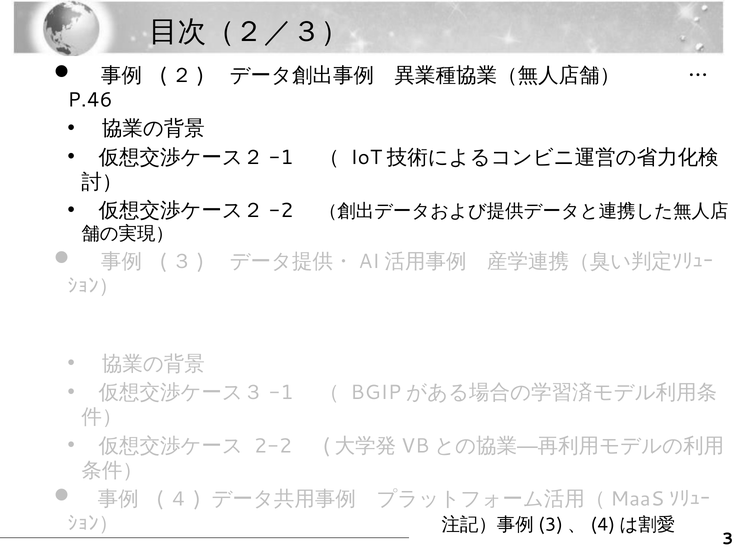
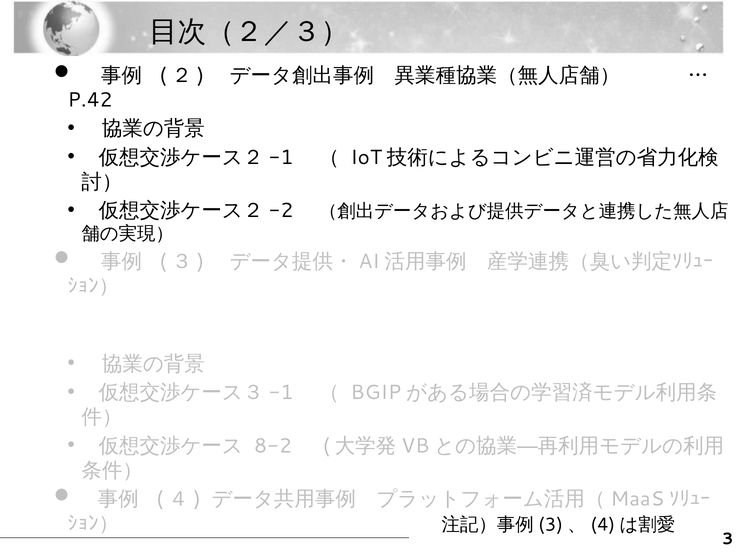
P.46: P.46 -> P.42 (90, 100)
2-2: 2-2 -> 8-2 (273, 446)
